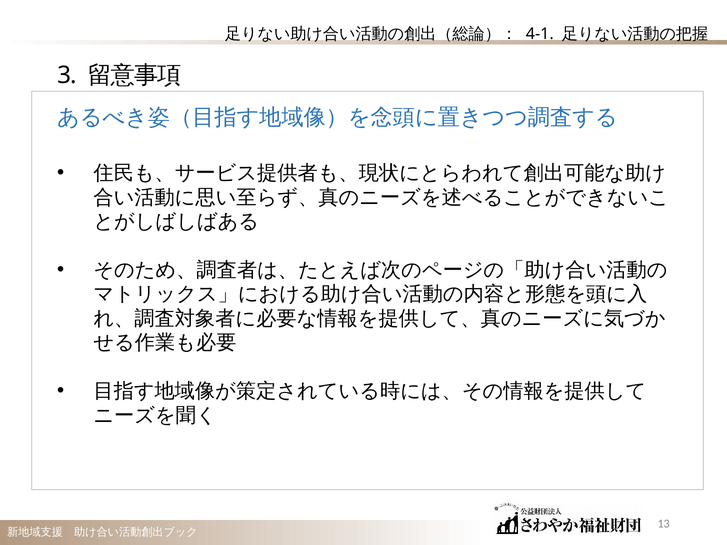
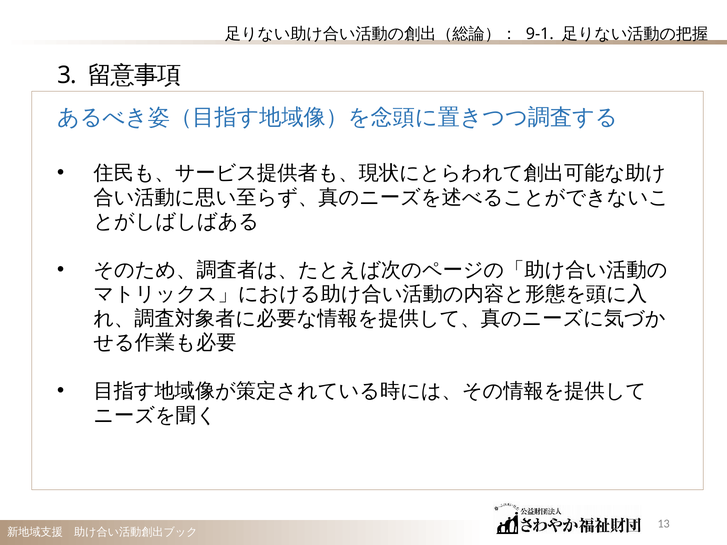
4-1: 4-1 -> 9-1 (540, 34)
